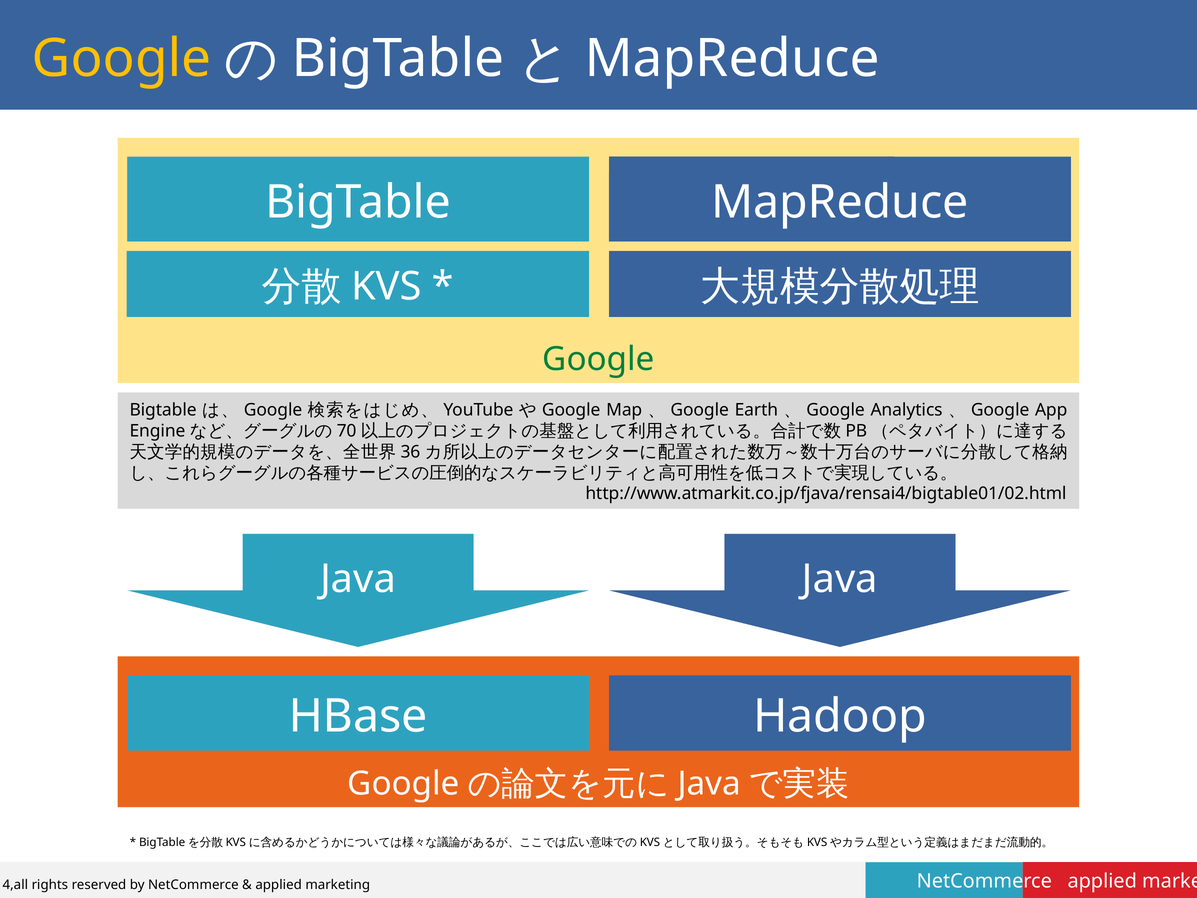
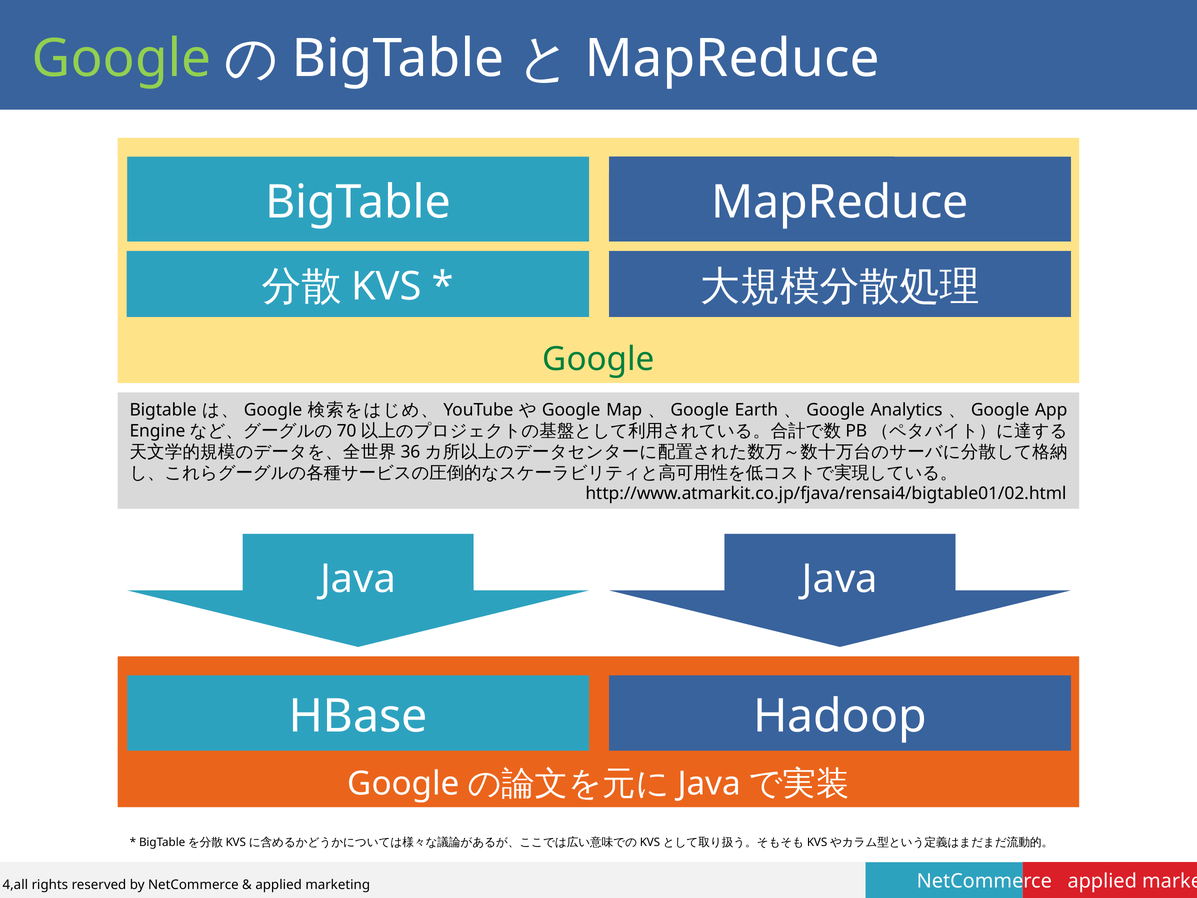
Google colour: yellow -> light green (122, 59)
